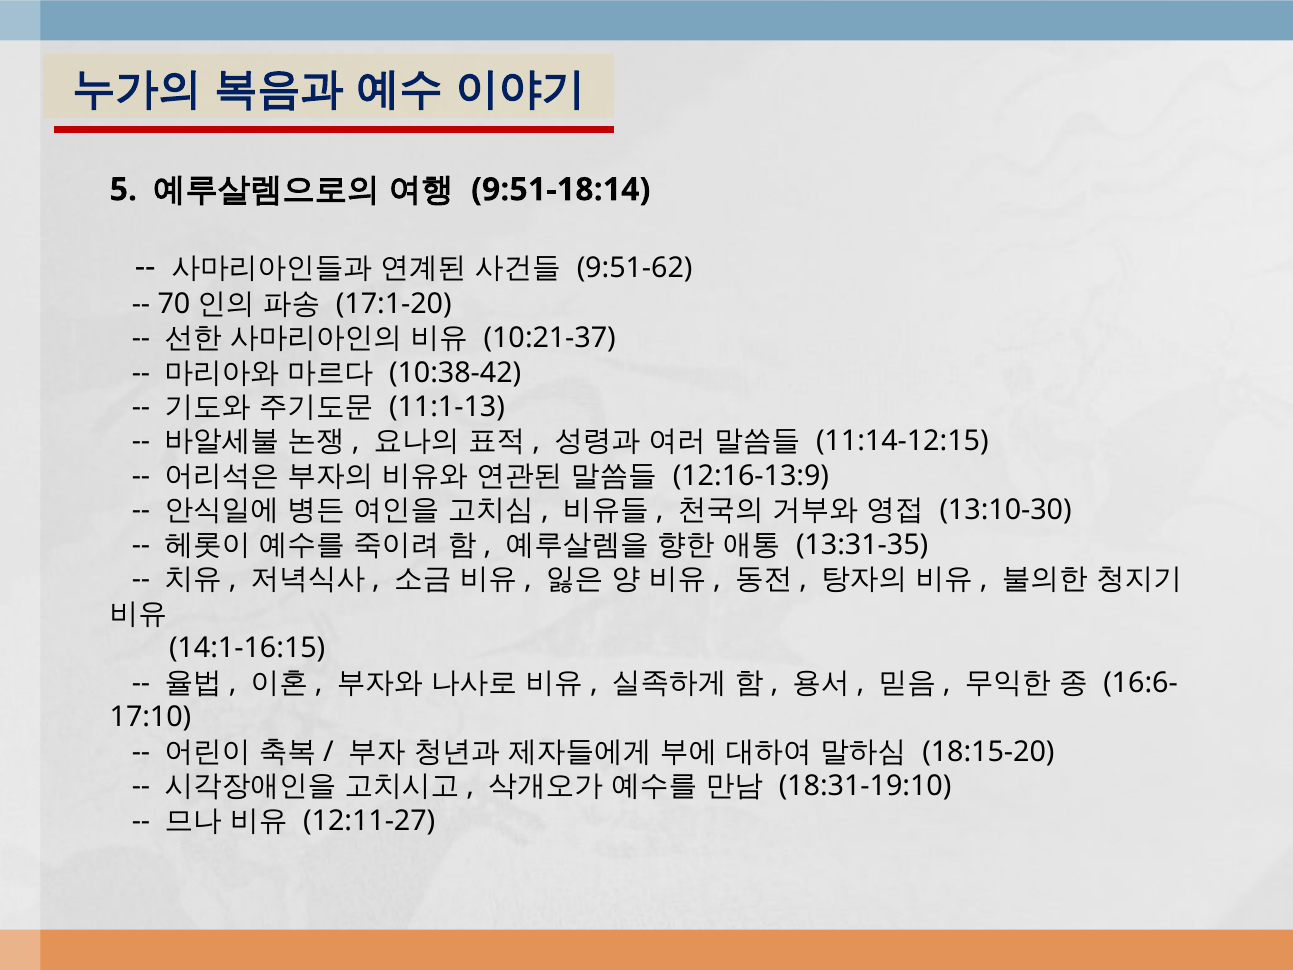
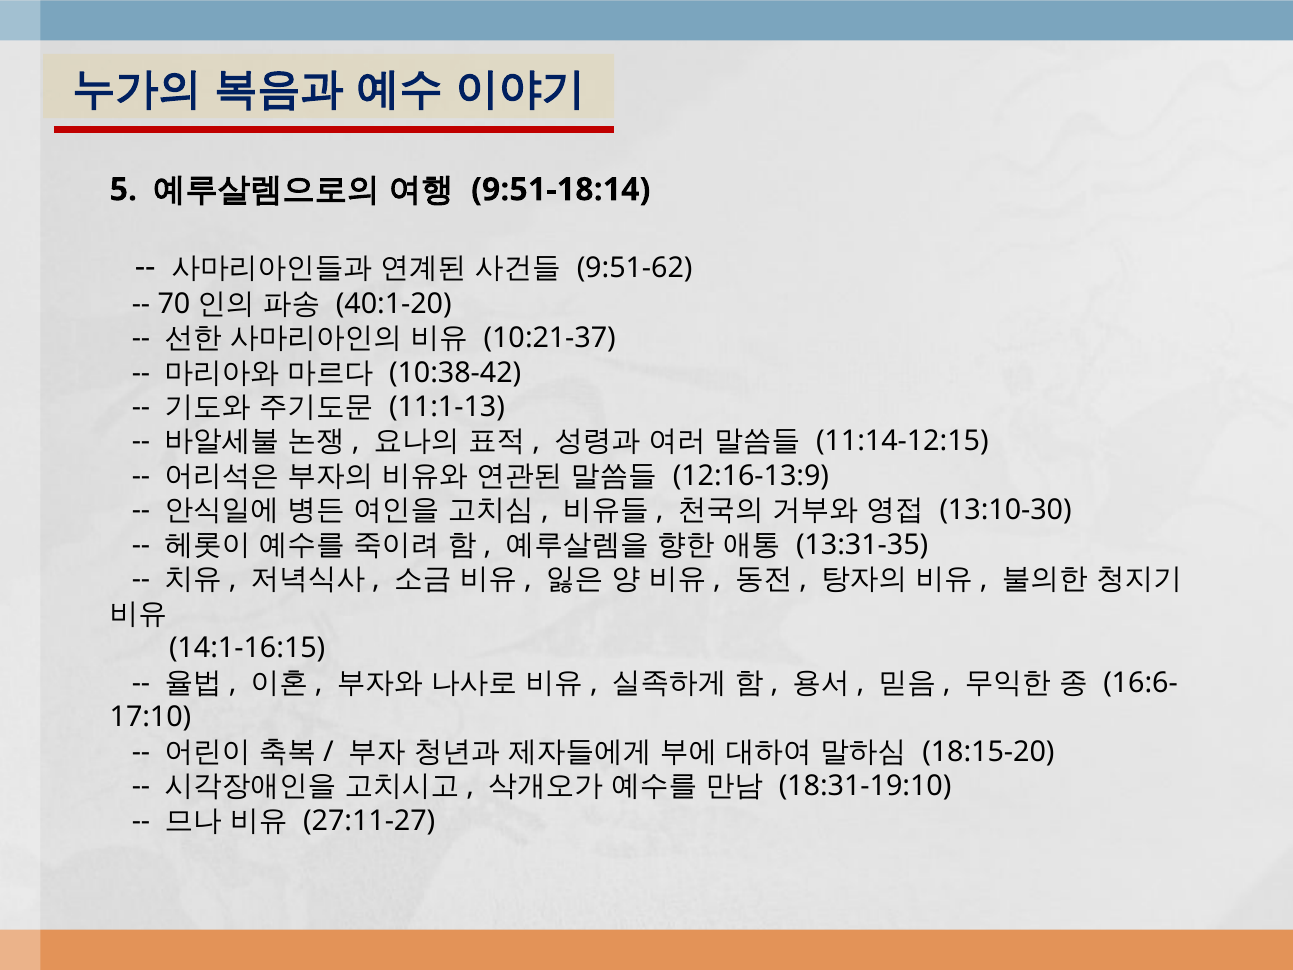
17:1-20: 17:1-20 -> 40:1-20 (394, 304)
12:11-27: 12:11-27 -> 27:11-27 (369, 820)
